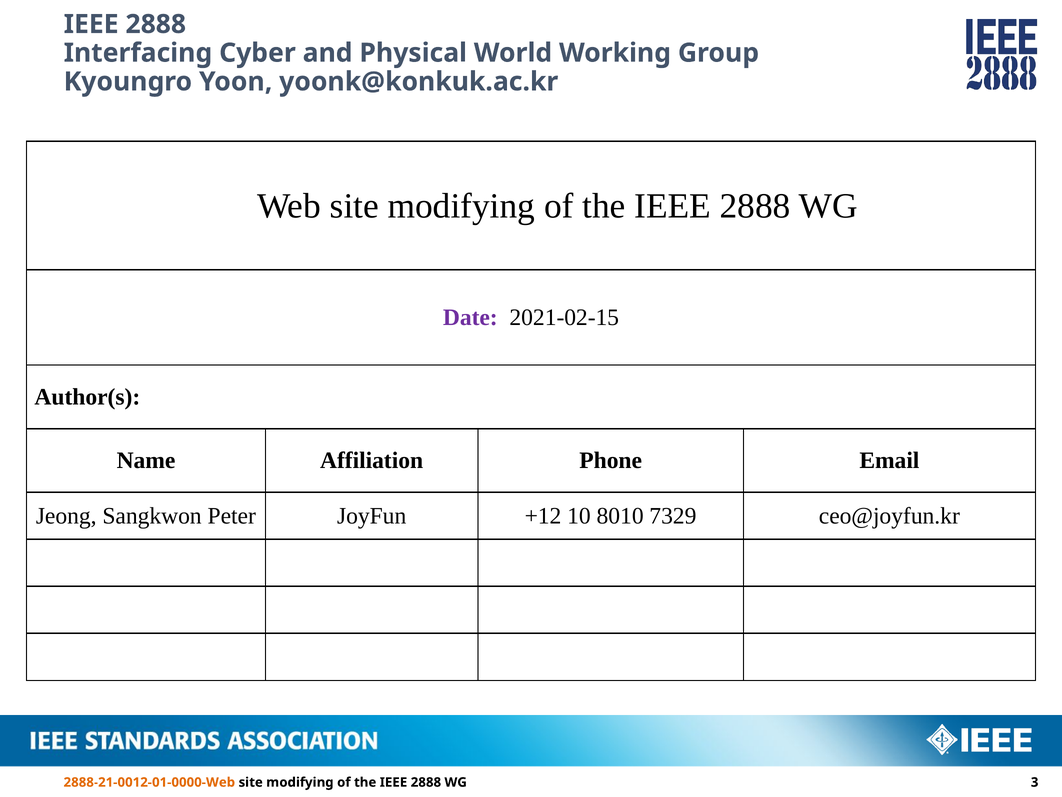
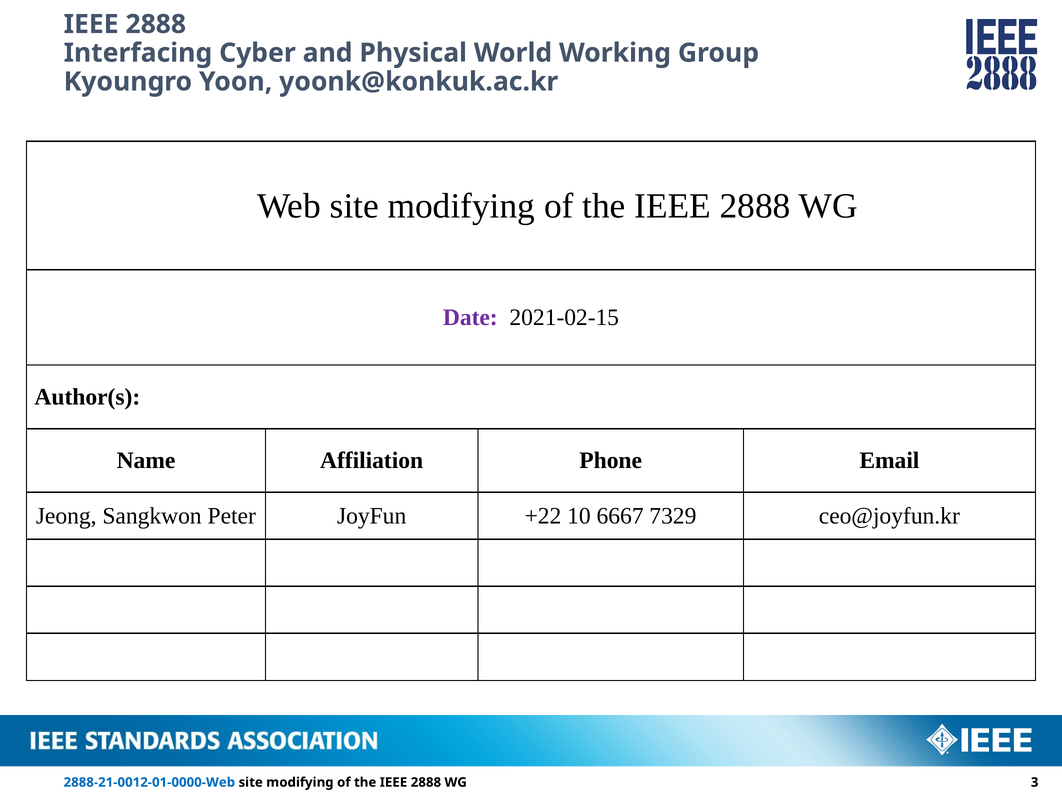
+12: +12 -> +22 (543, 516)
8010: 8010 -> 6667 (620, 516)
2888-21-0012-01-0000-Web colour: orange -> blue (149, 782)
